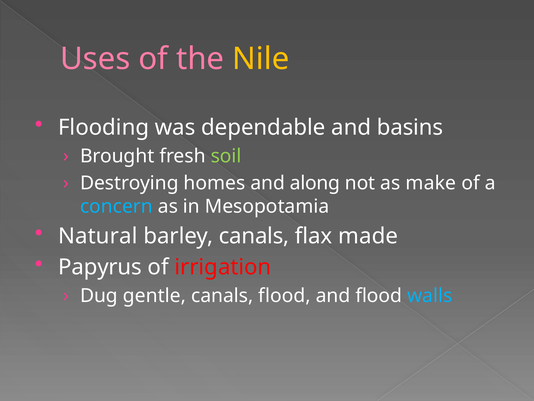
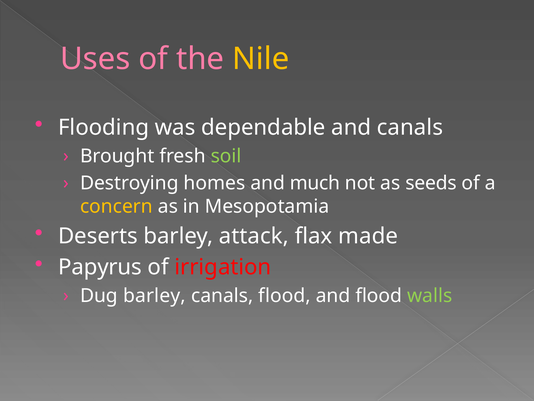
and basins: basins -> canals (410, 127)
along: along -> much (315, 183)
make: make -> seeds (431, 183)
concern colour: light blue -> yellow (116, 206)
Natural: Natural -> Deserts (98, 236)
barley canals: canals -> attack (254, 236)
Dug gentle: gentle -> barley (154, 295)
walls colour: light blue -> light green (430, 295)
